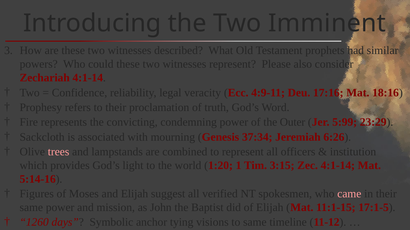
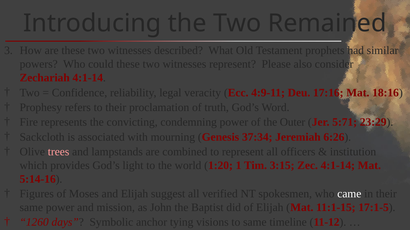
Imminent: Imminent -> Remained (327, 23)
5:99: 5:99 -> 5:71 (345, 122)
came colour: pink -> white (349, 194)
